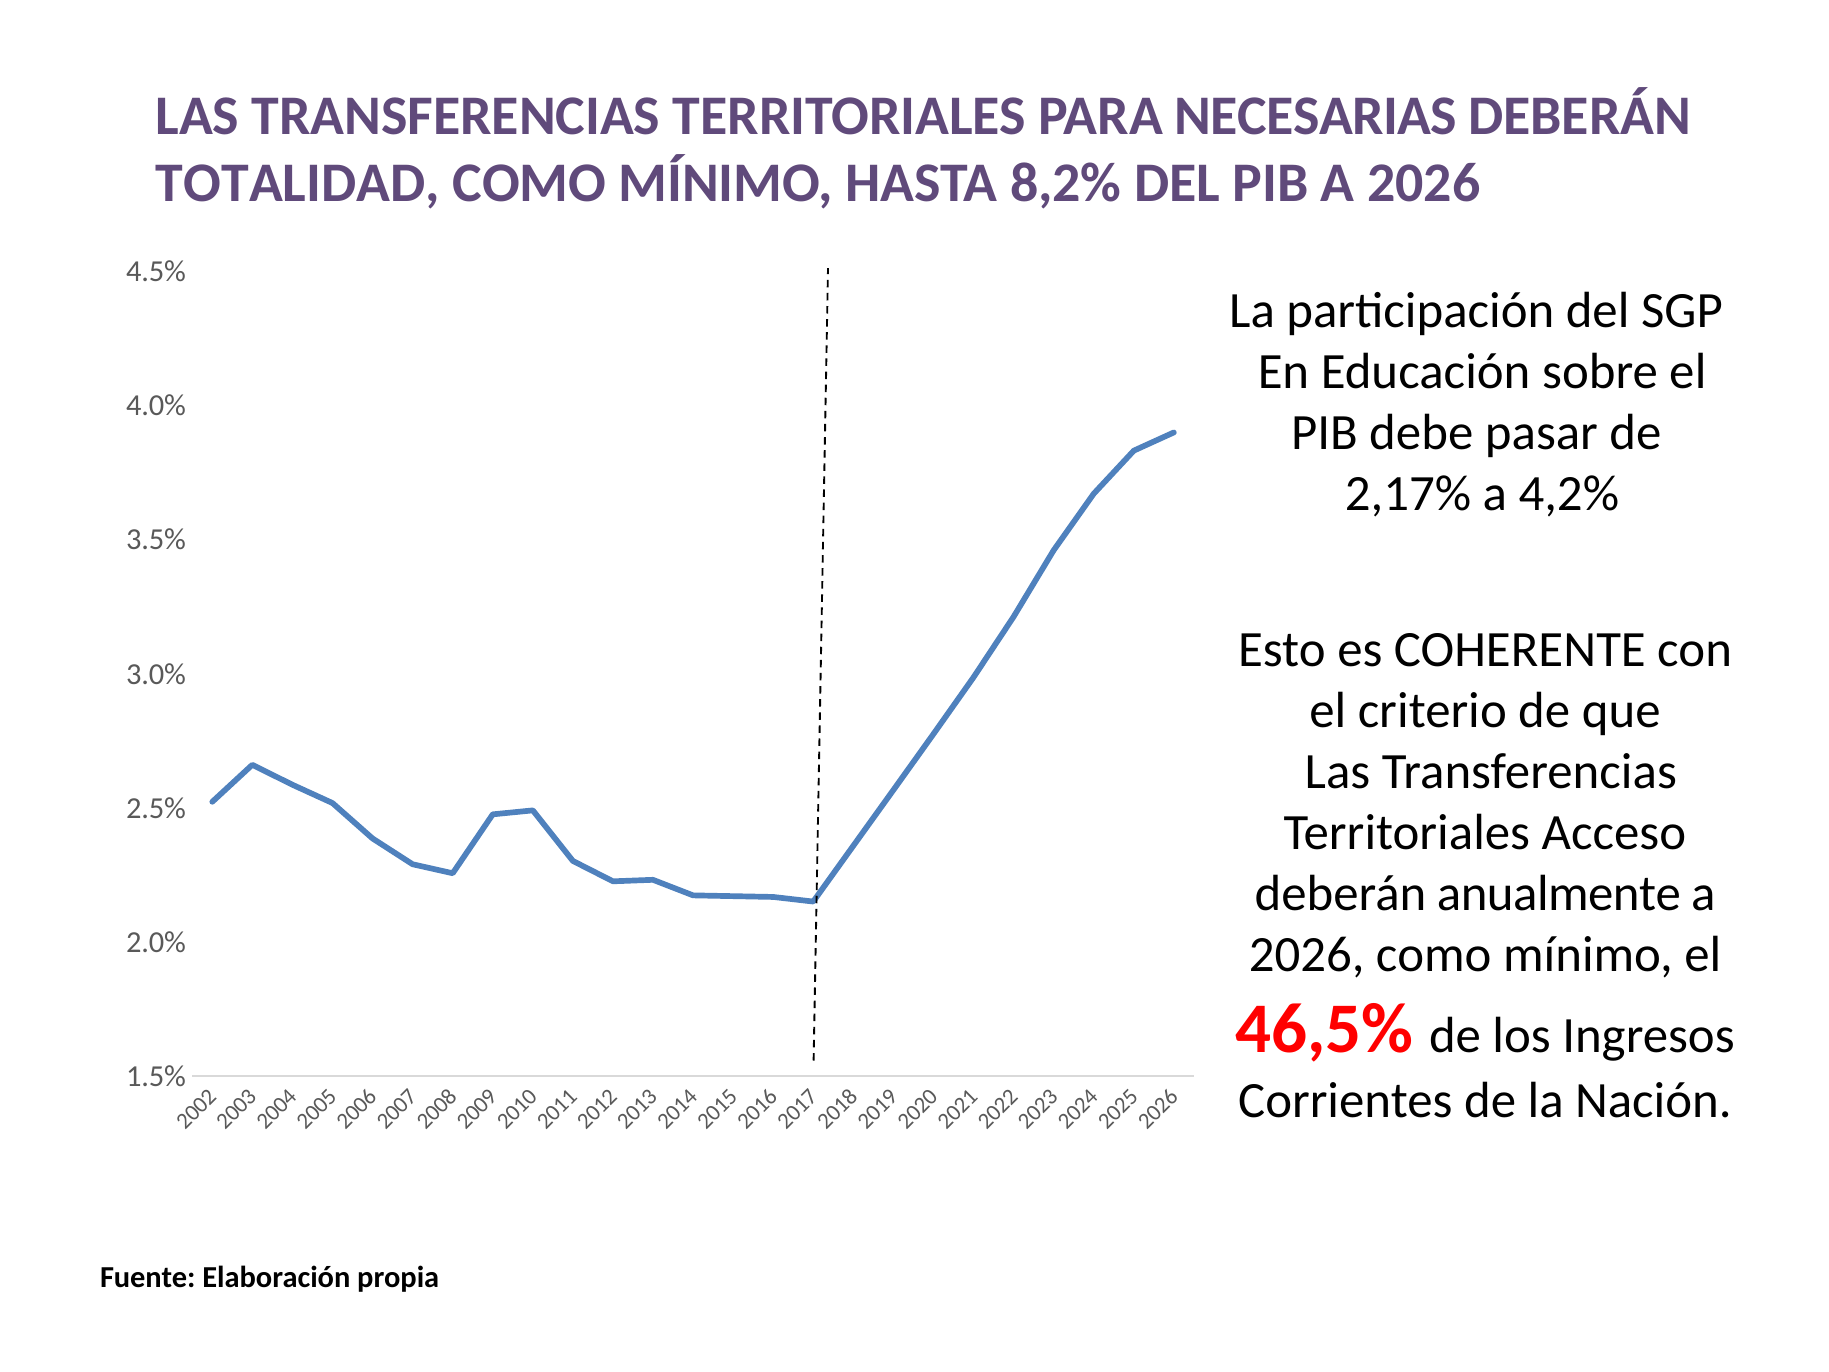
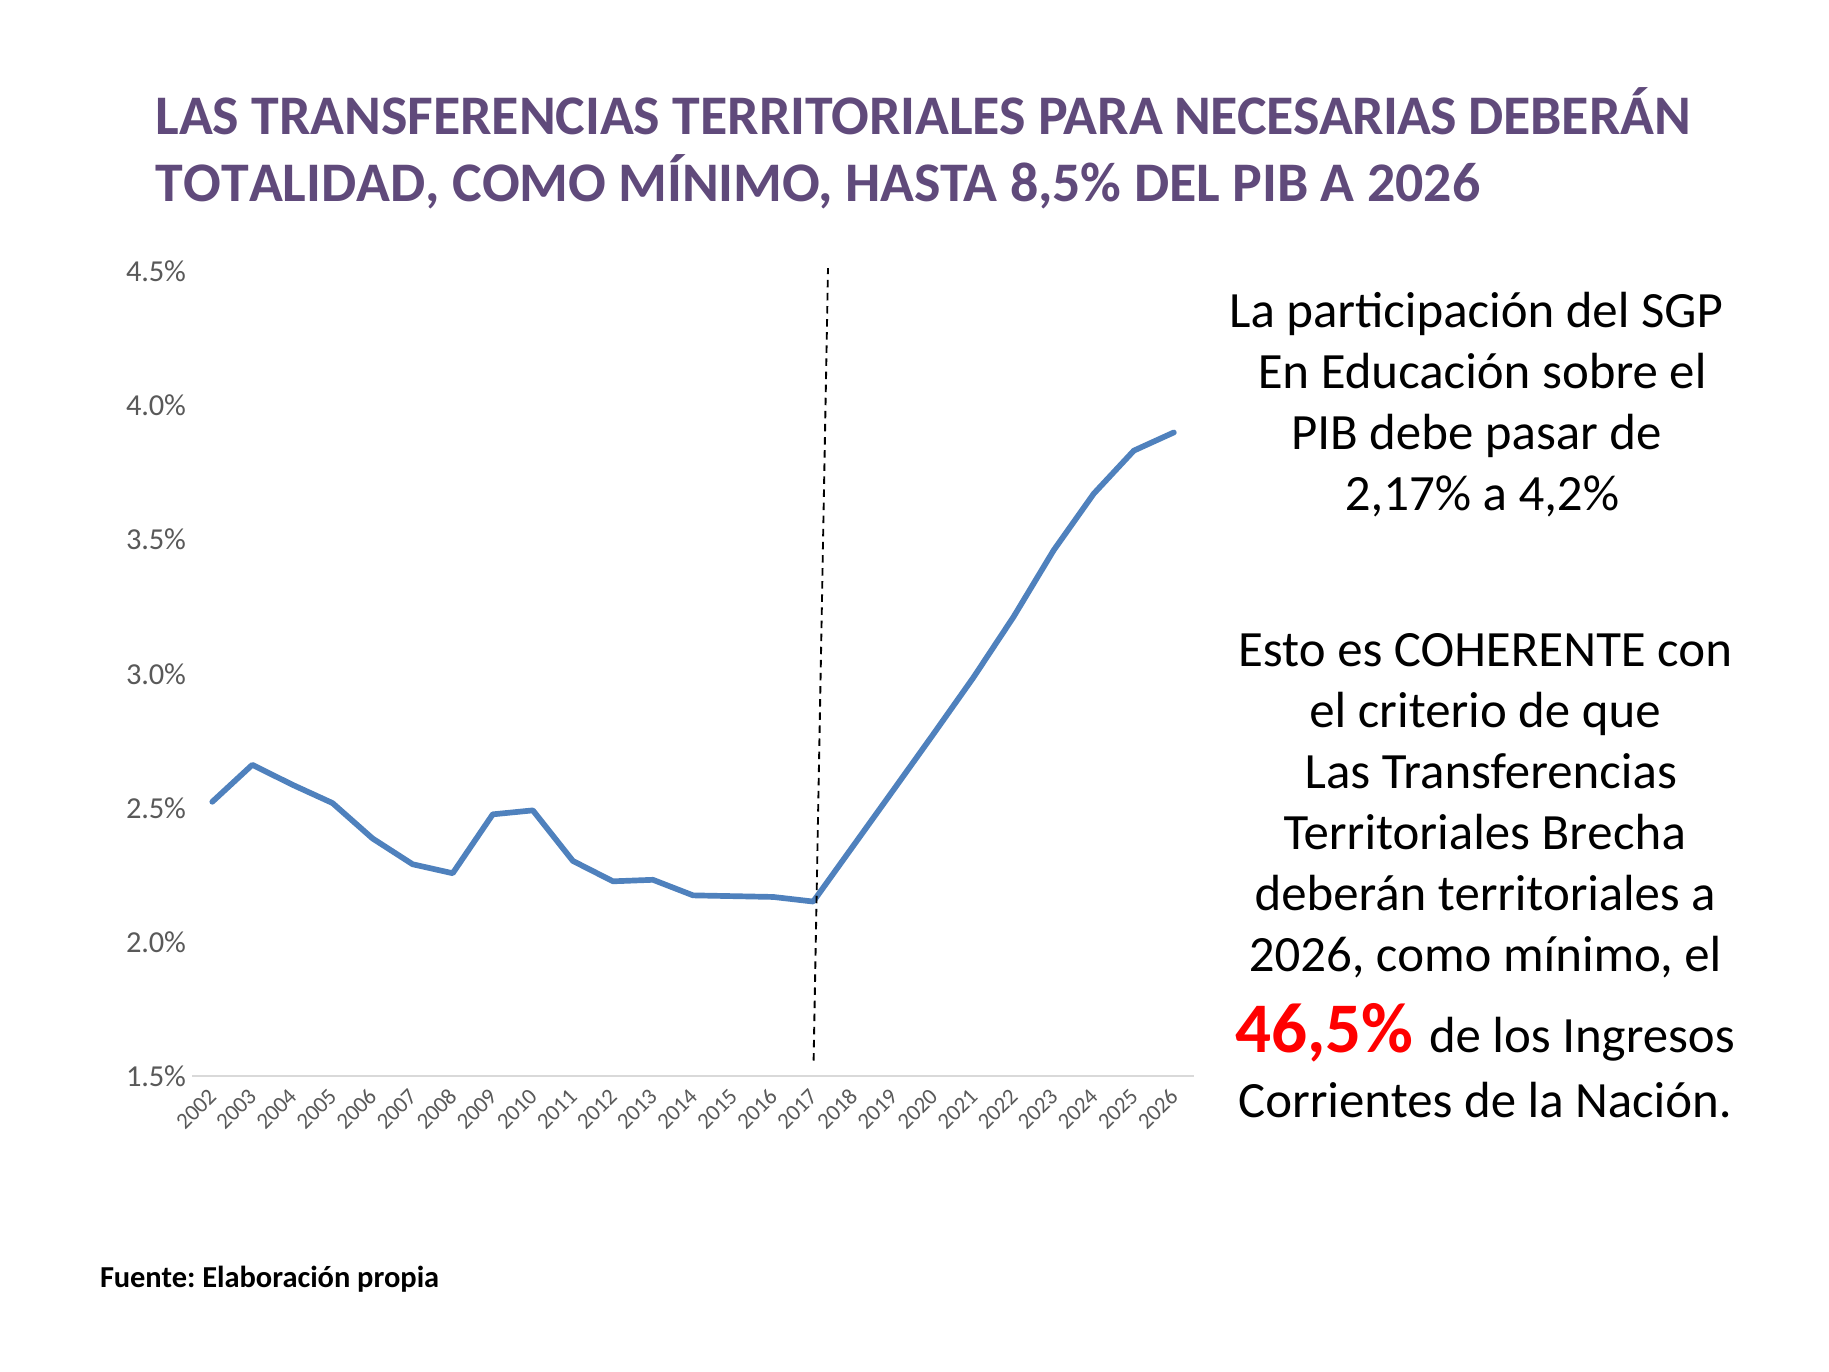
8,2%: 8,2% -> 8,5% (1066, 183)
Acceso: Acceso -> Brecha (1614, 833)
deberán anualmente: anualmente -> territoriales (1559, 894)
